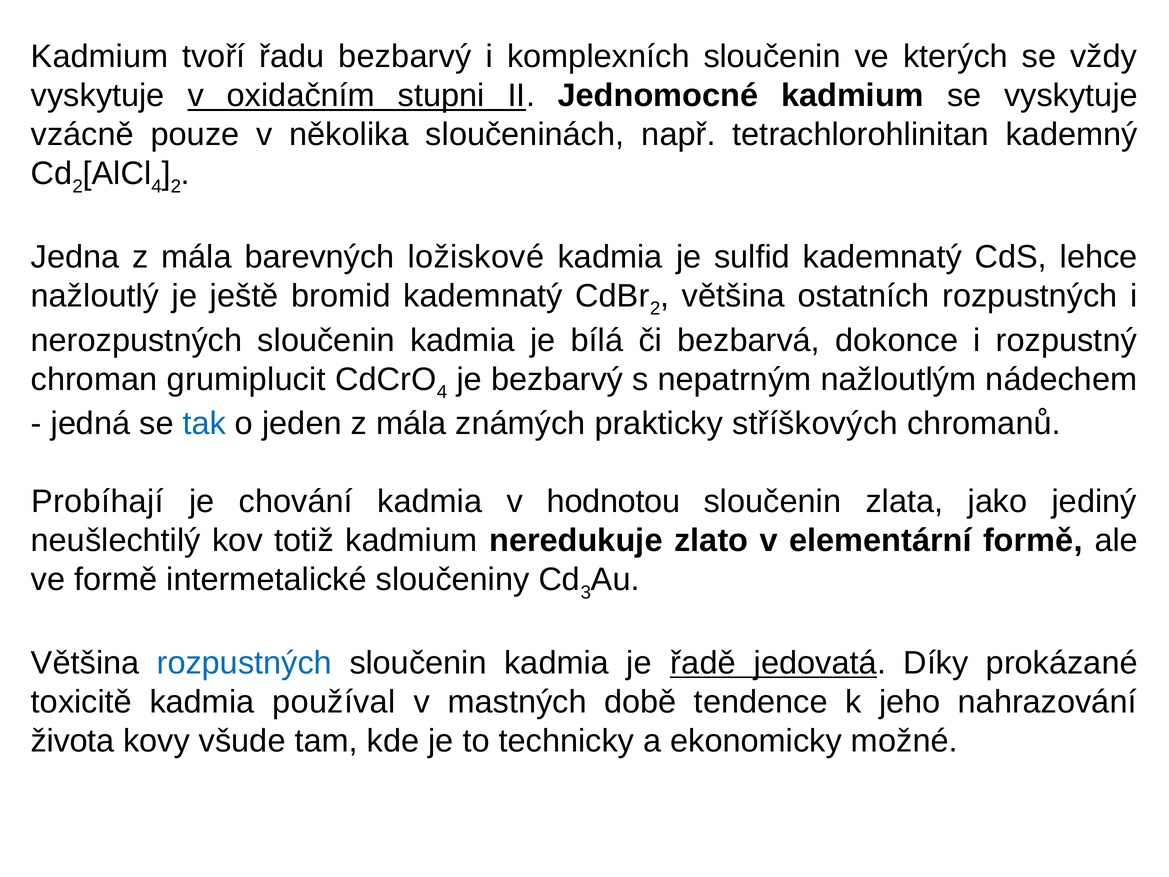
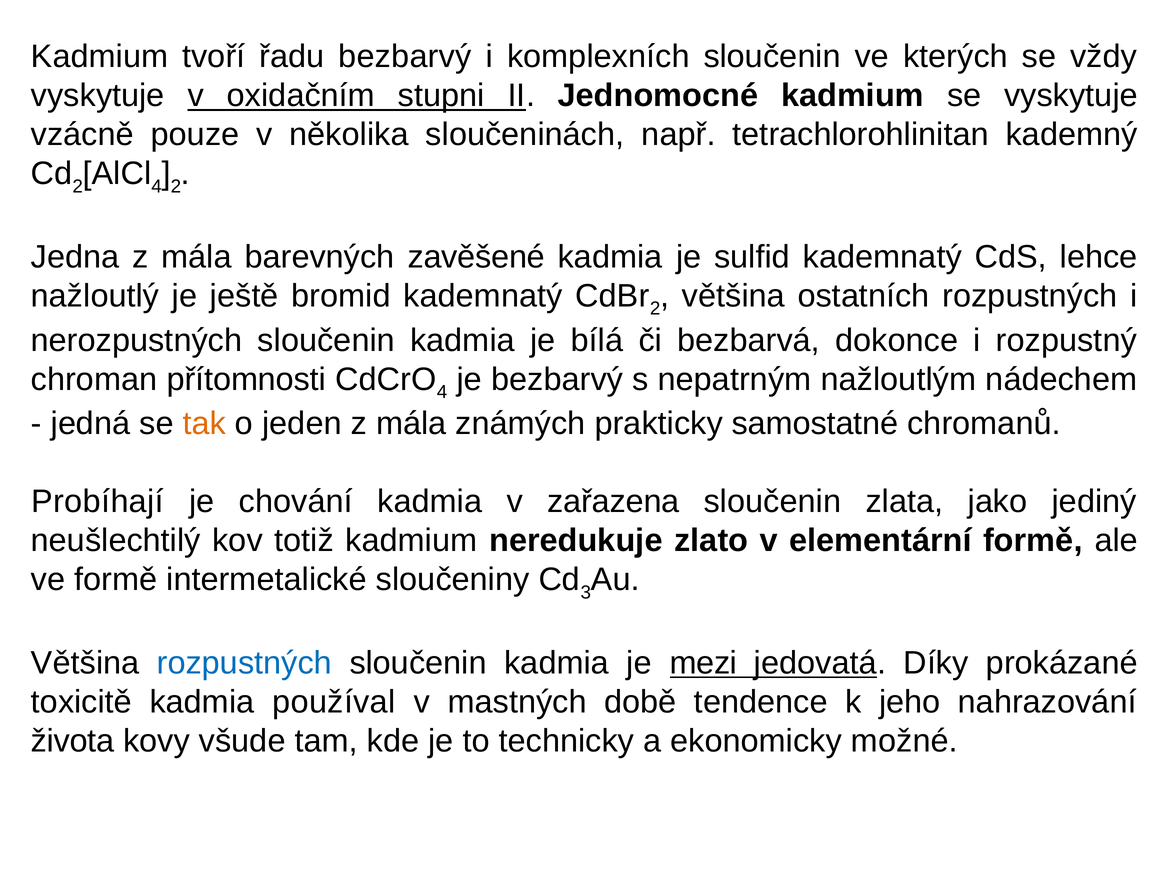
ložiskové: ložiskové -> zavěšené (476, 257)
grumiplucit: grumiplucit -> přítomnosti (246, 379)
tak colour: blue -> orange (204, 424)
stříškových: stříškových -> samostatné (815, 424)
hodnotou: hodnotou -> zařazena (613, 502)
řadě: řadě -> mezi (703, 663)
